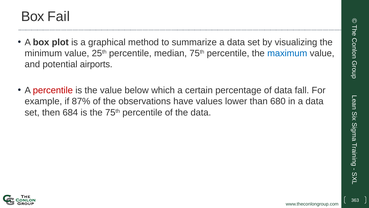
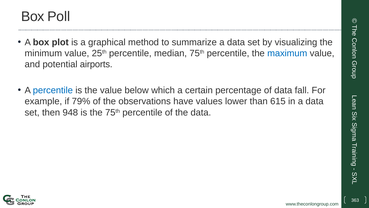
Fail: Fail -> Poll (59, 16)
percentile colour: red -> blue (53, 90)
87%: 87% -> 79% (81, 101)
680: 680 -> 615 (278, 101)
684: 684 -> 948 (70, 112)
